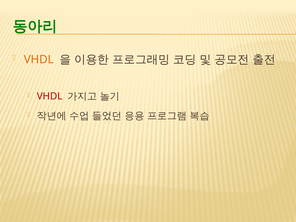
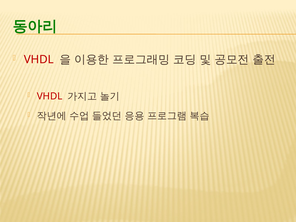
VHDL colour: orange -> red (39, 59)
